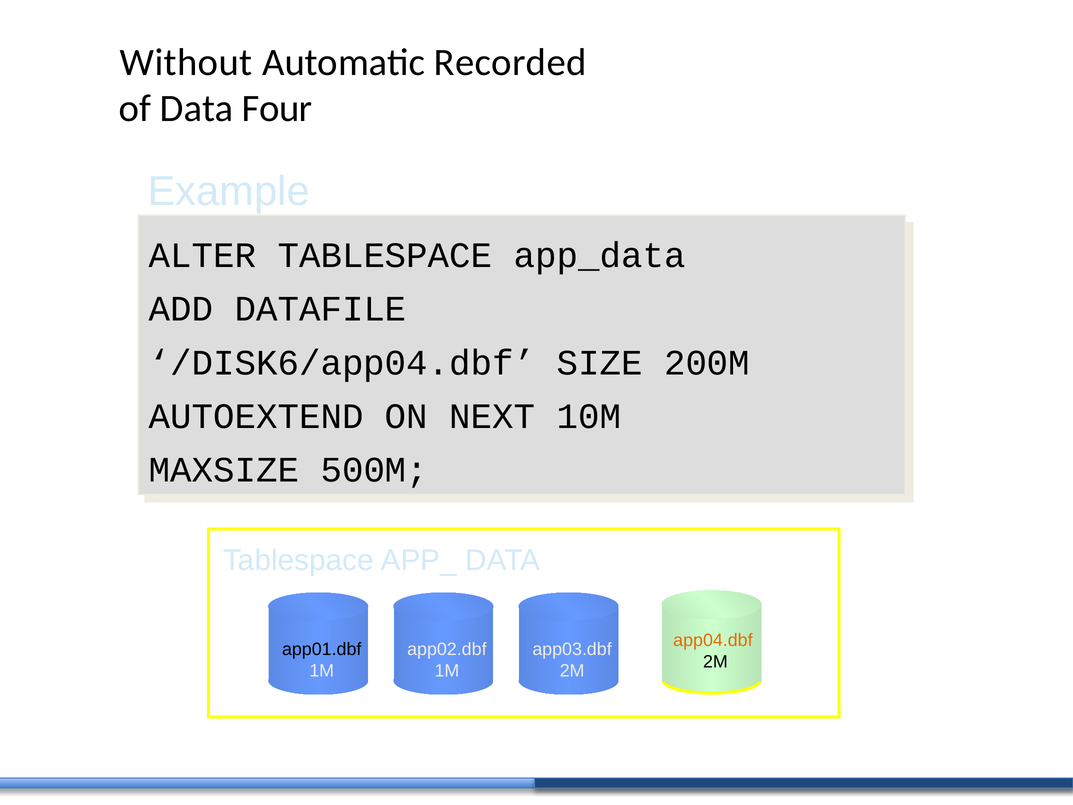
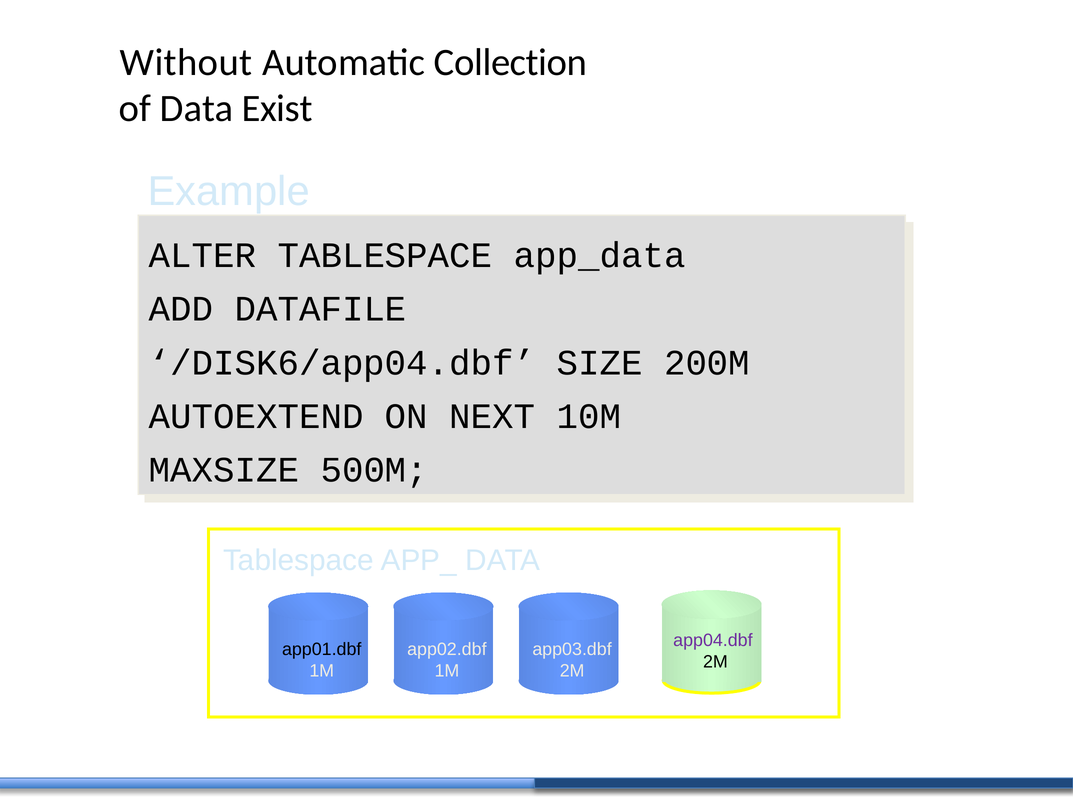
Recorded: Recorded -> Collection (511, 62)
Four: Four -> Exist (277, 109)
app04.dbf colour: orange -> purple (713, 640)
